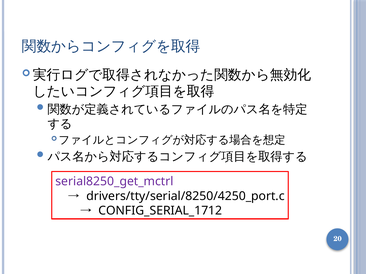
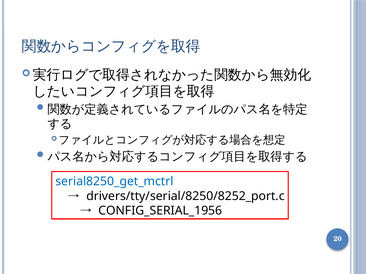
serial8250_get_mctrl colour: purple -> blue (114, 182)
drivers/tty/serial/8250/4250_port.c: drivers/tty/serial/8250/4250_port.c -> drivers/tty/serial/8250/8252_port.c (185, 196)
CONFIG_SERIAL_1712: CONFIG_SERIAL_1712 -> CONFIG_SERIAL_1956 (160, 211)
